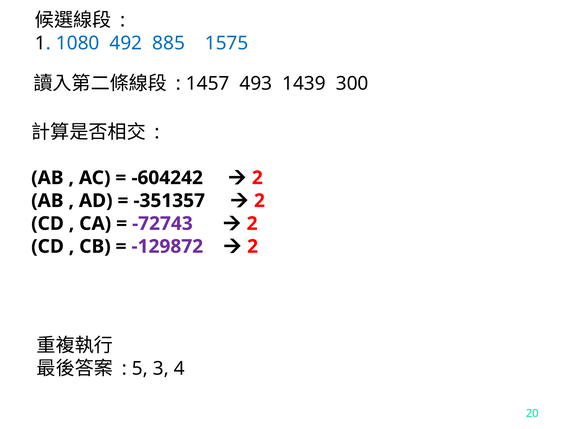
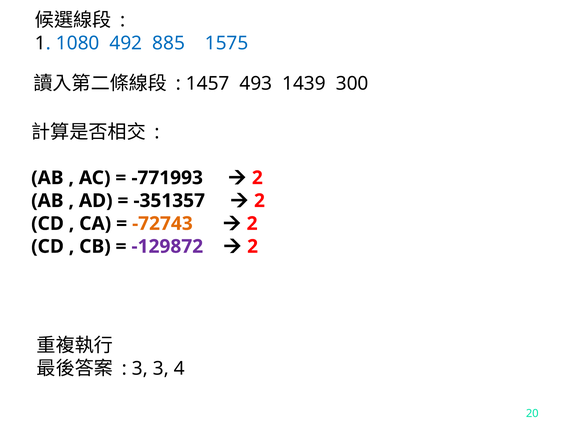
-604242: -604242 -> -771993 (167, 178)
-72743 colour: purple -> orange (162, 224)
5: 5 -> 3 (140, 369)
